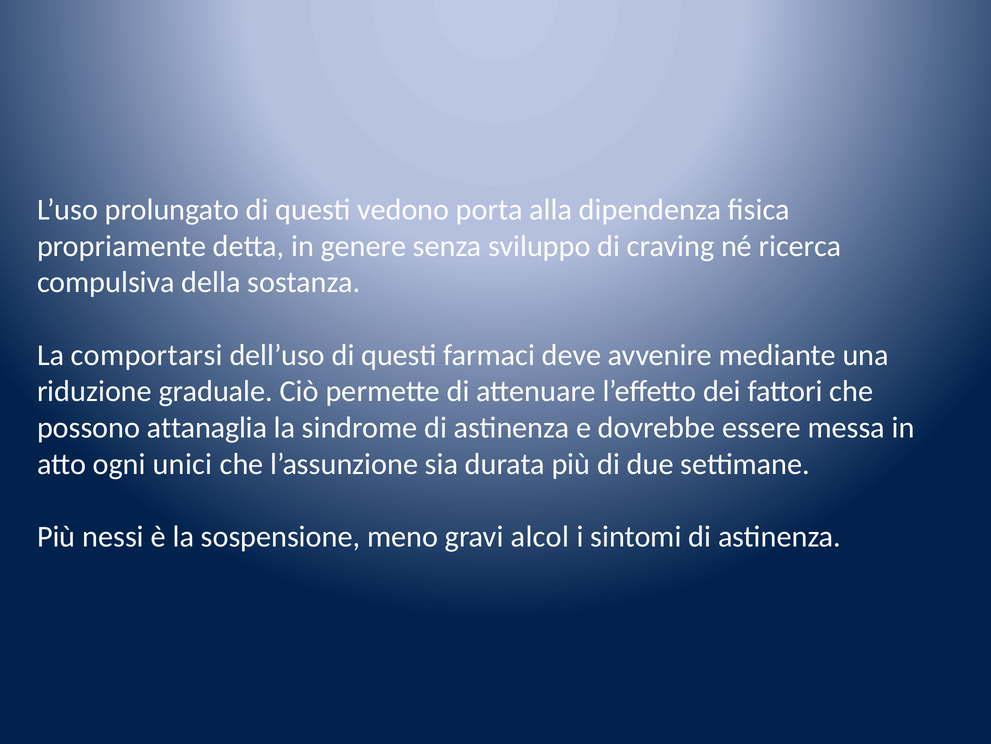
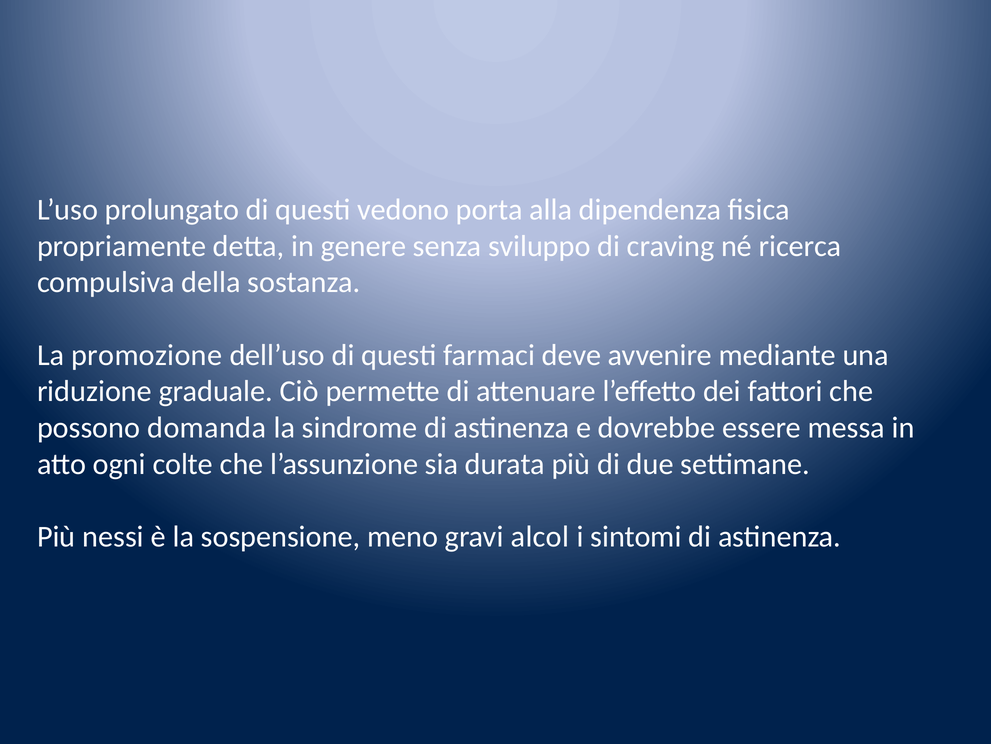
comportarsi: comportarsi -> promozione (147, 355)
attanaglia: attanaglia -> domanda (207, 427)
unici: unici -> colte (183, 464)
